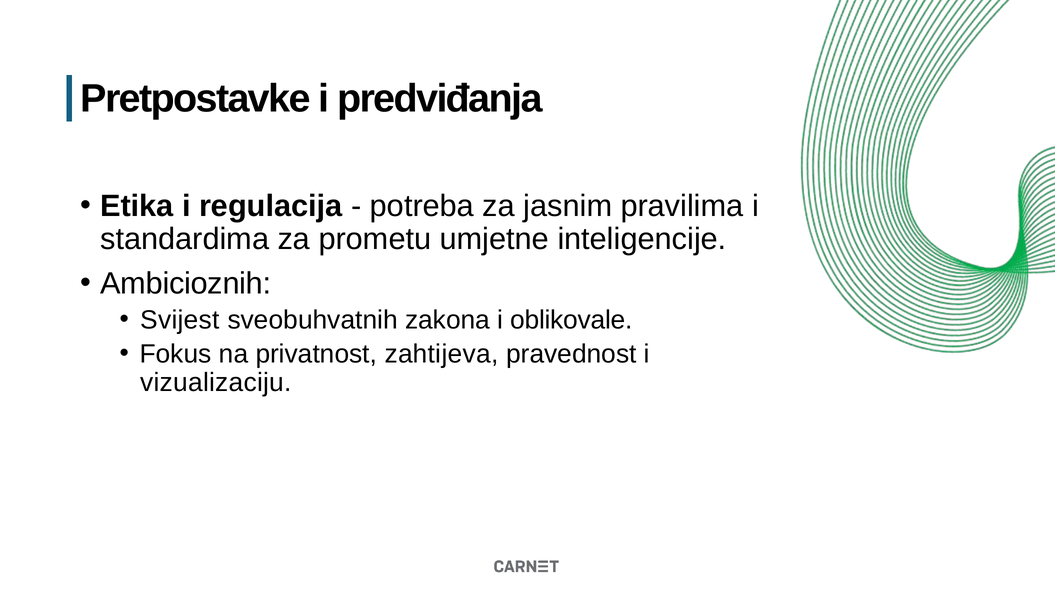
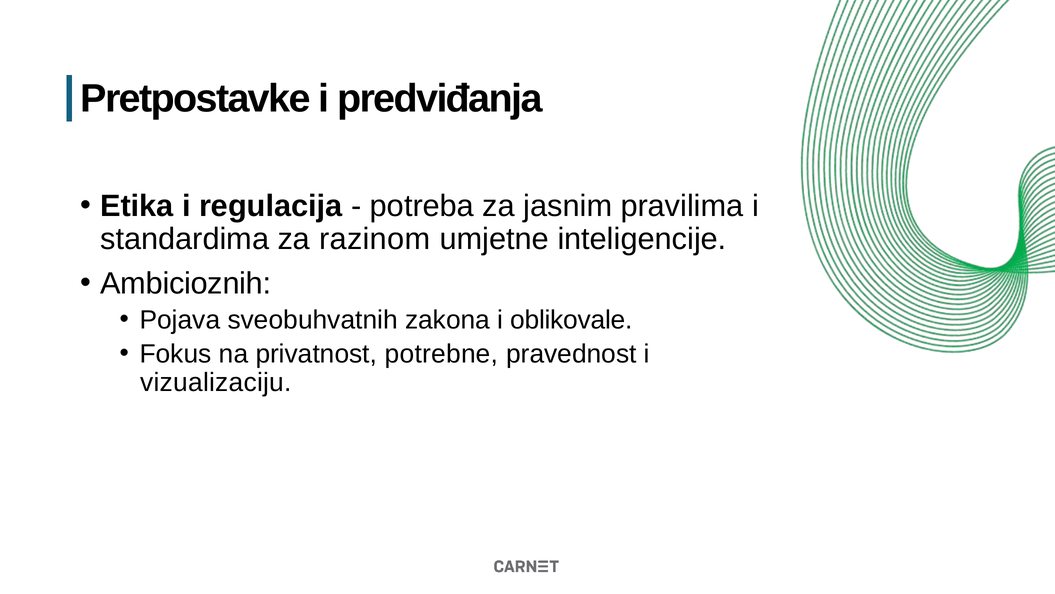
prometu: prometu -> razinom (375, 239)
Svijest: Svijest -> Pojava (180, 320)
zahtijeva: zahtijeva -> potrebne (441, 353)
